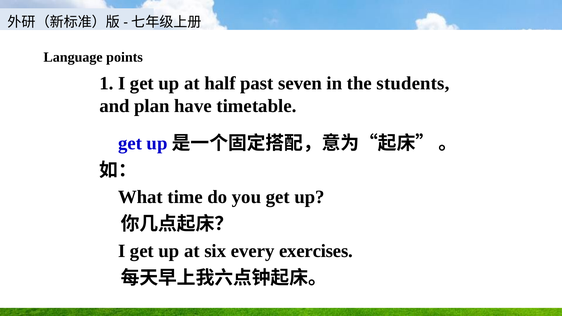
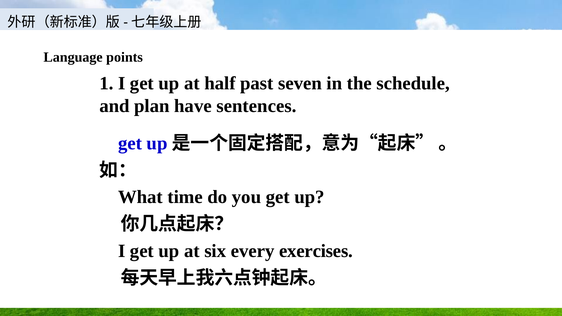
students: students -> schedule (413, 83)
timetable: timetable -> sentences (256, 106)
